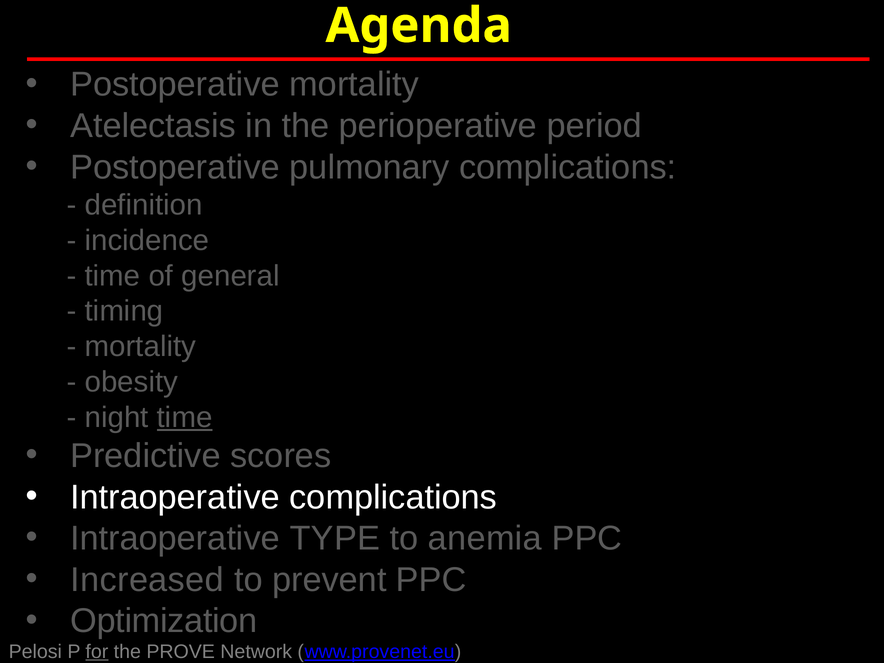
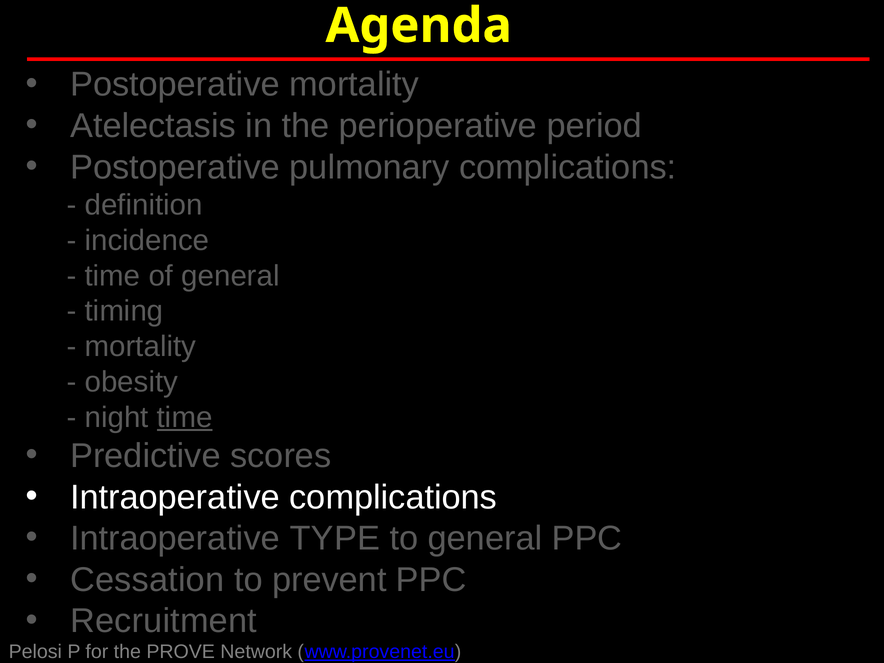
to anemia: anemia -> general (485, 539)
Increased: Increased -> Cessation (147, 580)
Optimization: Optimization -> Recruitment (164, 621)
for underline: present -> none (97, 652)
